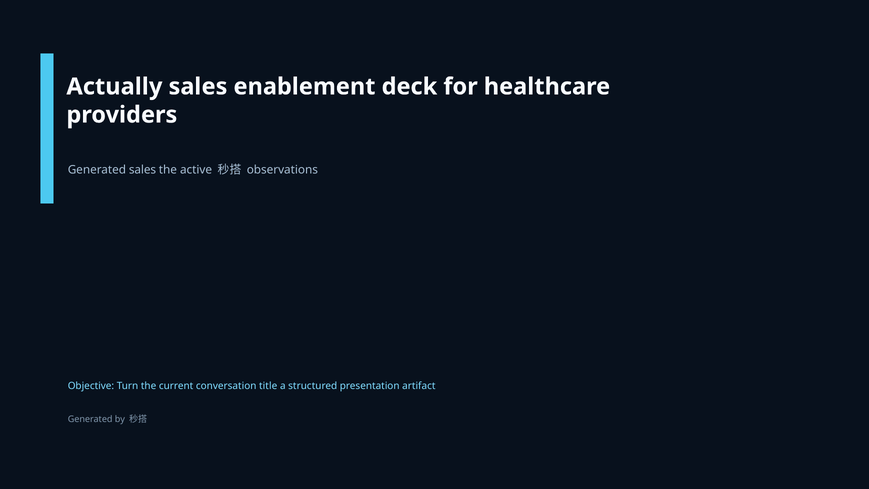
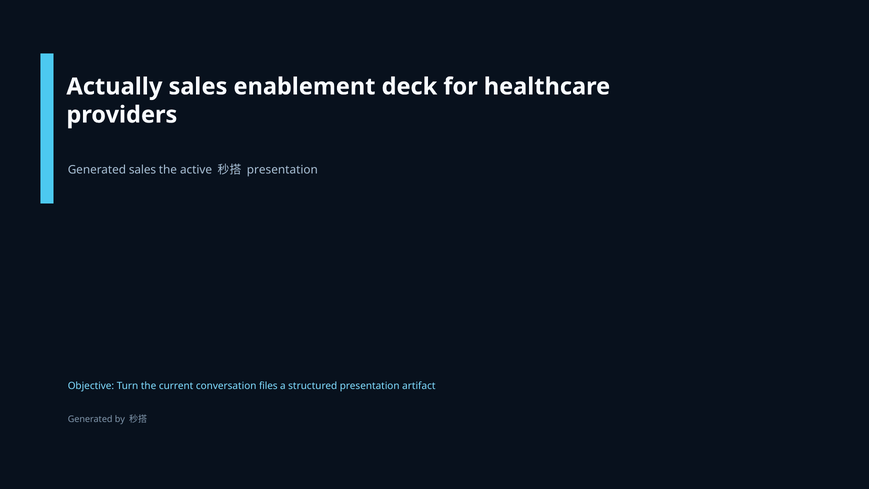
observations: observations -> presentation (282, 170)
title: title -> files (268, 386)
